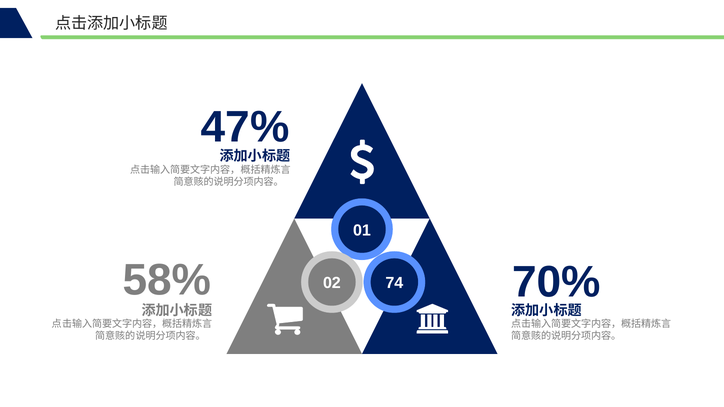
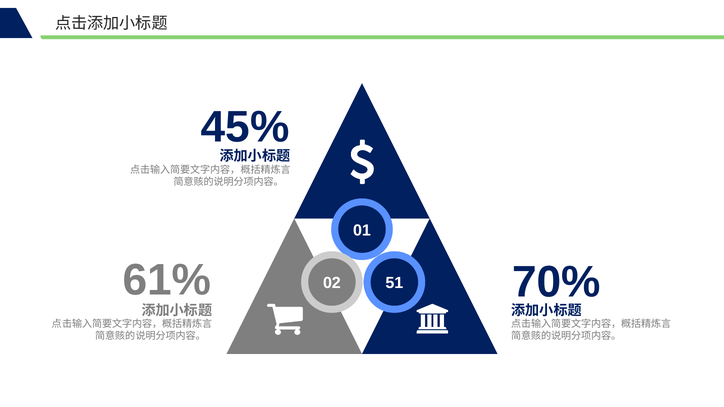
47%: 47% -> 45% (245, 127)
58%: 58% -> 61% (167, 281)
74: 74 -> 51 (394, 283)
